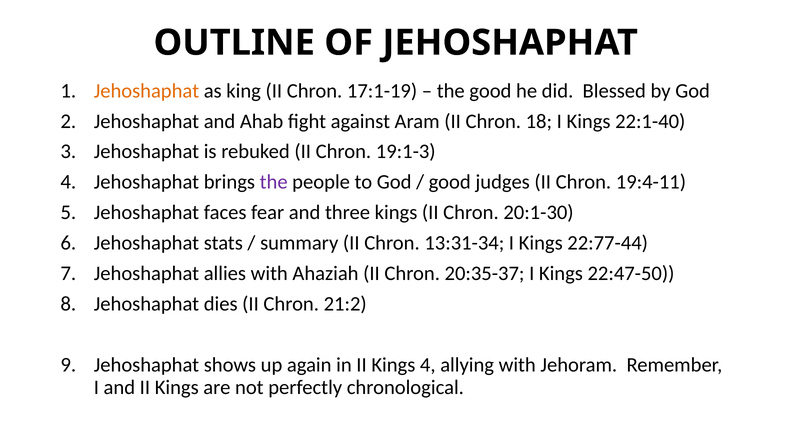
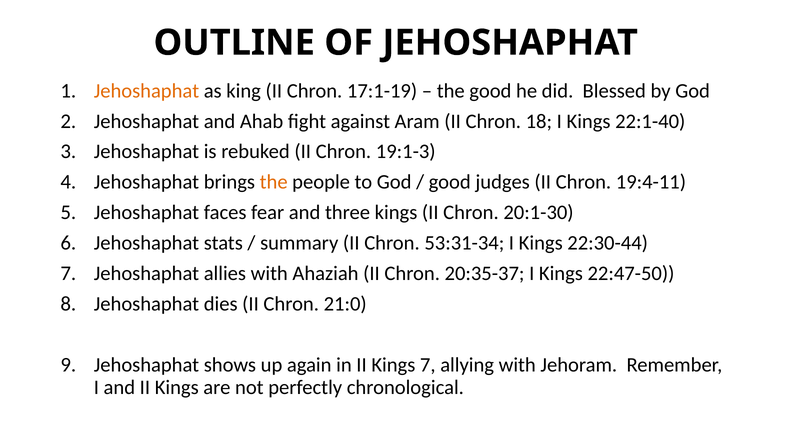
the colour: purple -> orange (274, 182)
13:31-34: 13:31-34 -> 53:31-34 (464, 243)
22:77-44: 22:77-44 -> 22:30-44 (608, 243)
21:2: 21:2 -> 21:0 (345, 304)
Kings 4: 4 -> 7 (428, 365)
